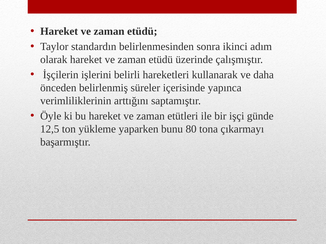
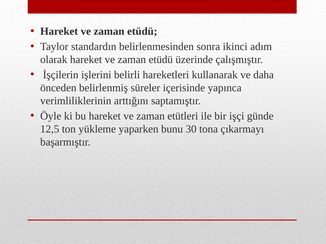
80: 80 -> 30 (191, 129)
